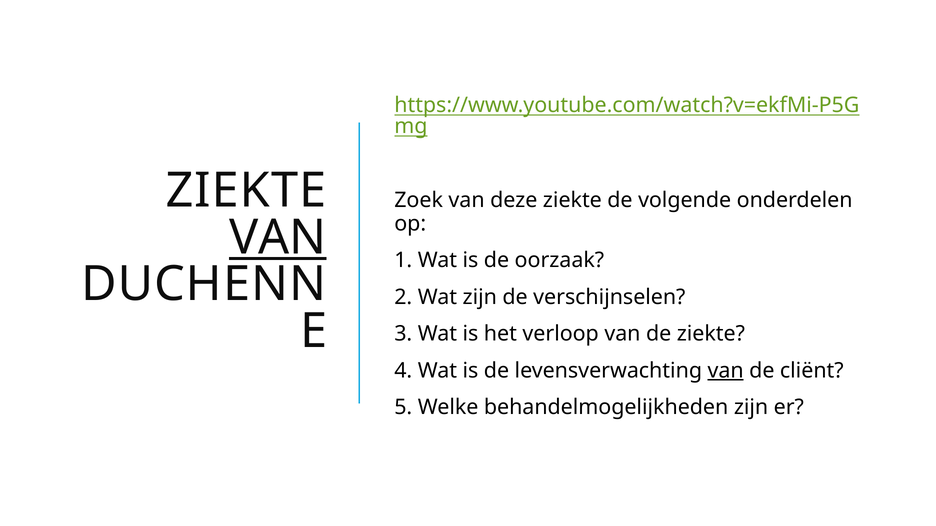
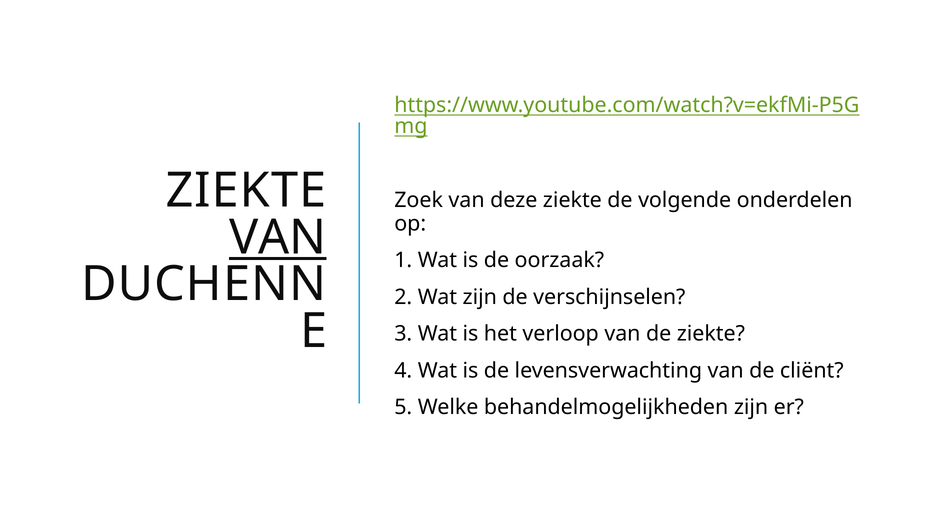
van underline: present -> none (726, 371)
